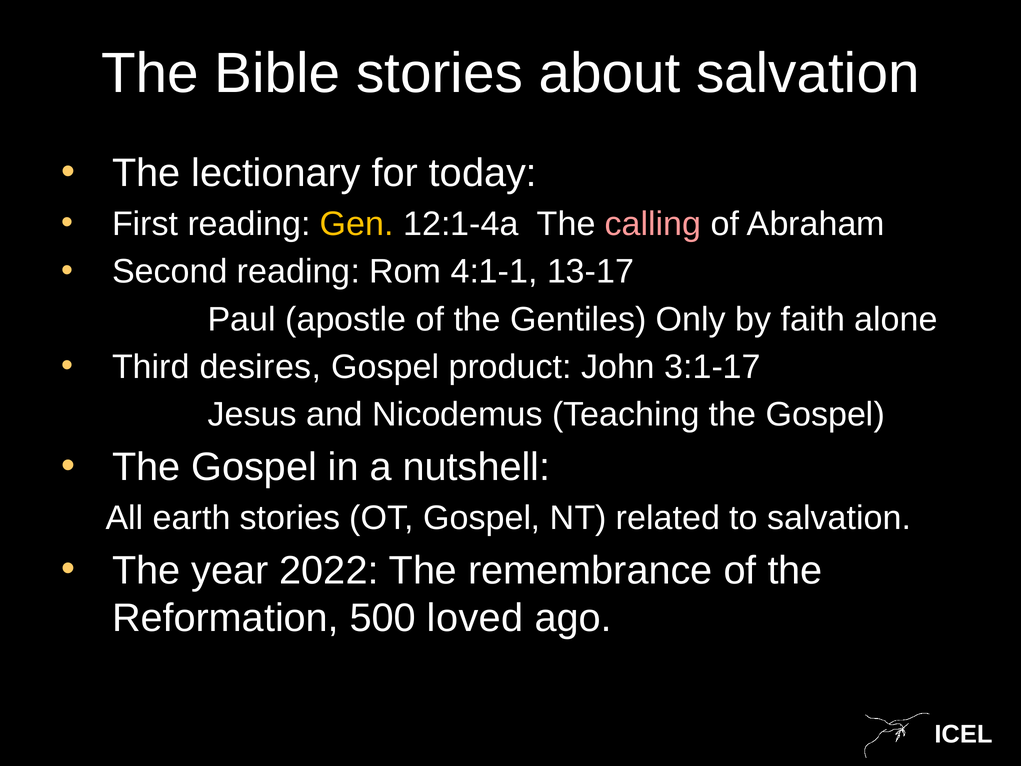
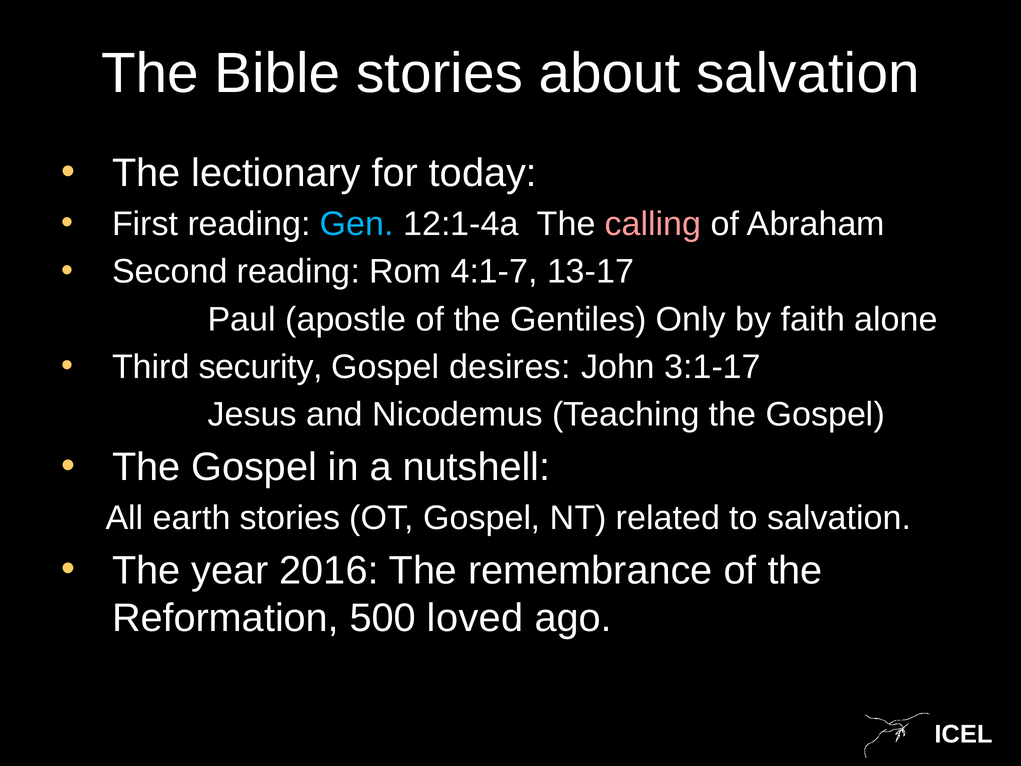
Gen colour: yellow -> light blue (357, 224)
4:1-1: 4:1-1 -> 4:1-7 (494, 272)
desires: desires -> security (261, 367)
product: product -> desires (510, 367)
2022: 2022 -> 2016 (329, 570)
